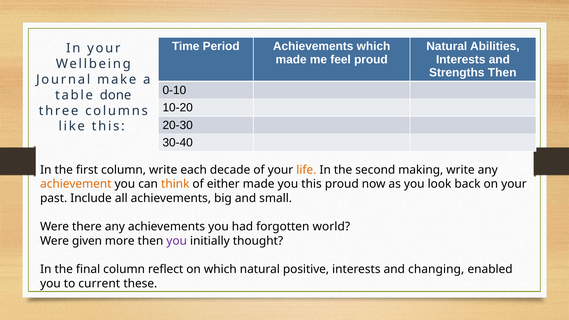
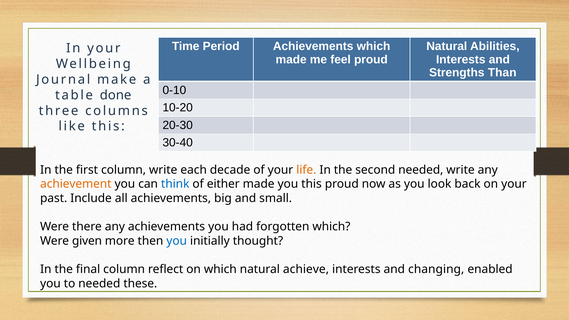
Strengths Then: Then -> Than (502, 73)
second making: making -> needed (421, 170)
think colour: orange -> blue (175, 184)
forgotten world: world -> which (331, 227)
you colour: purple -> blue (177, 241)
positive: positive -> achieve (306, 269)
to current: current -> needed (99, 284)
